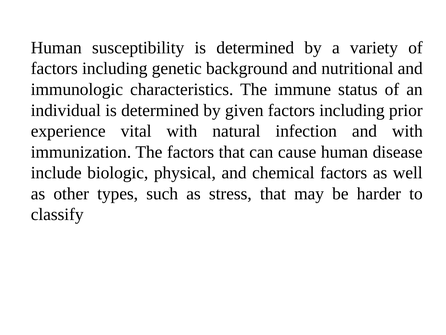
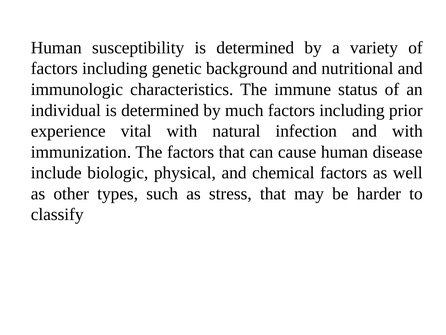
given: given -> much (244, 110)
